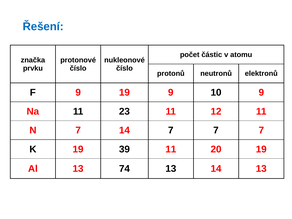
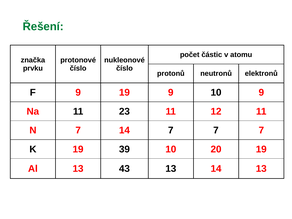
Řešení colour: blue -> green (43, 27)
39 11: 11 -> 10 (171, 149)
74: 74 -> 43 (125, 169)
